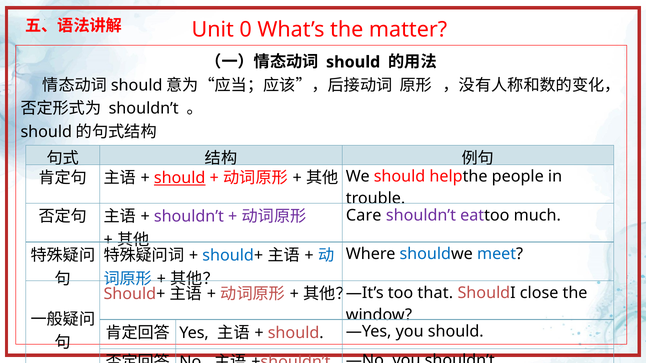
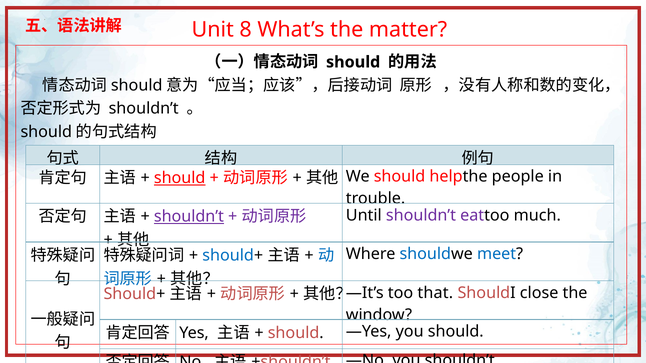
0: 0 -> 8 (246, 30)
shouldn’t underline: none -> present (189, 217)
Care: Care -> Until (364, 215)
